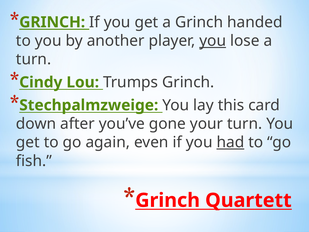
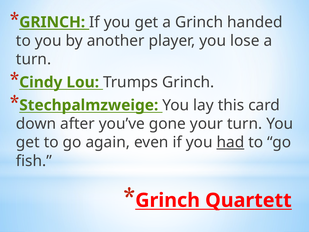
you underline: present -> none (213, 41)
